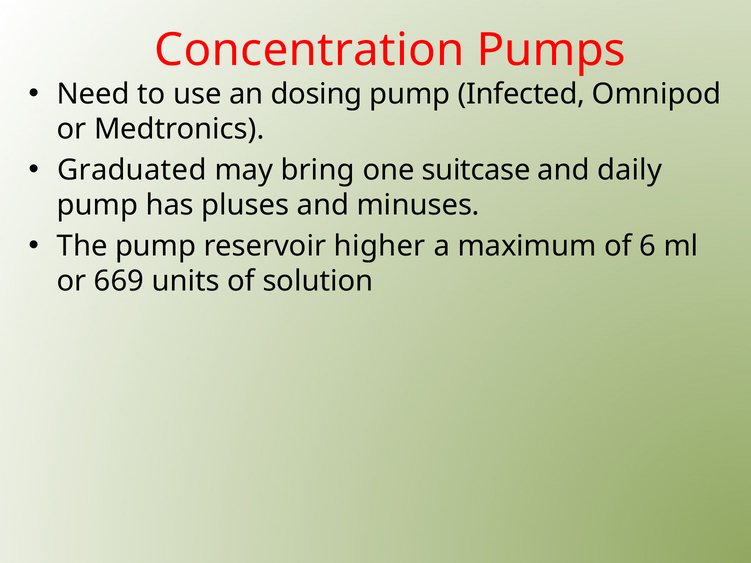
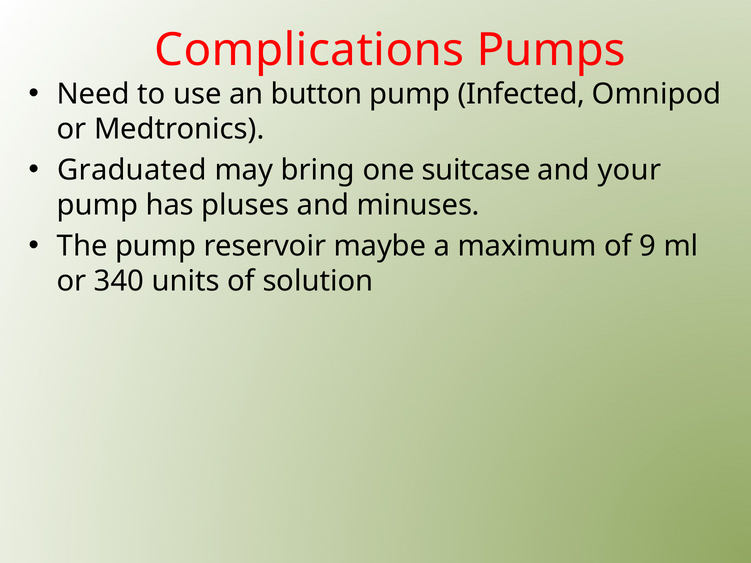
Concentration: Concentration -> Complications (309, 50)
dosing: dosing -> button (317, 94)
daily: daily -> your (629, 170)
higher: higher -> maybe (380, 246)
6: 6 -> 9 (648, 246)
669: 669 -> 340 (119, 281)
